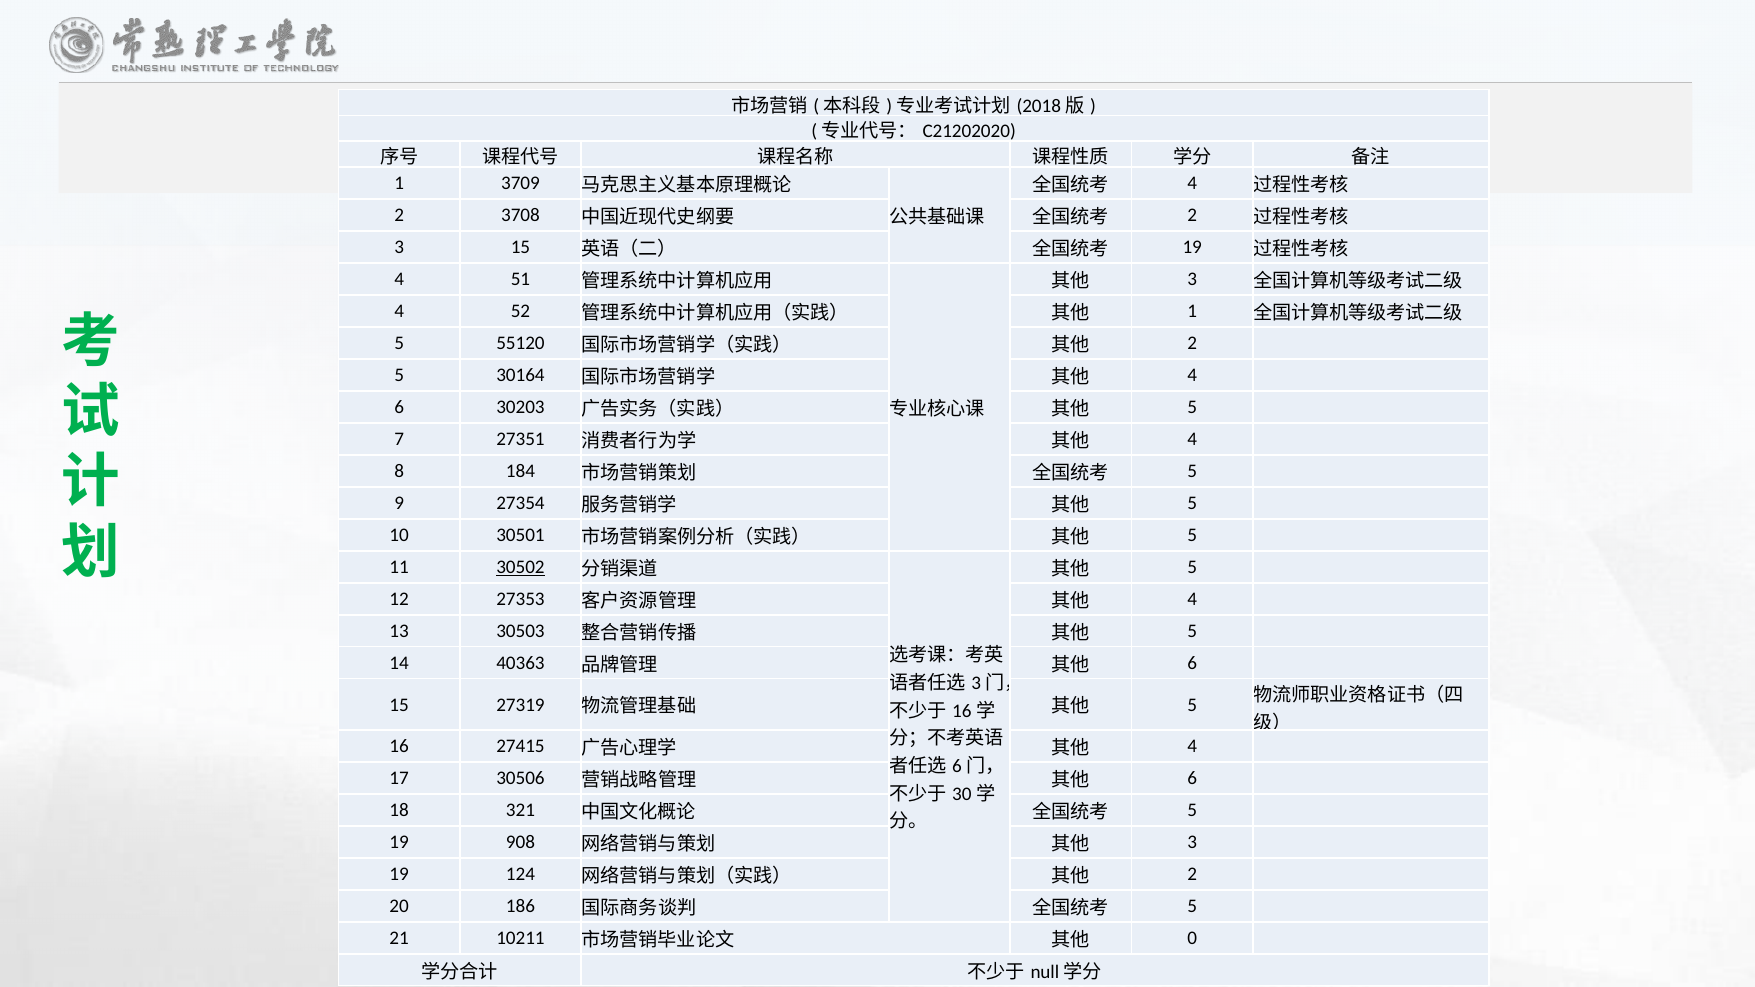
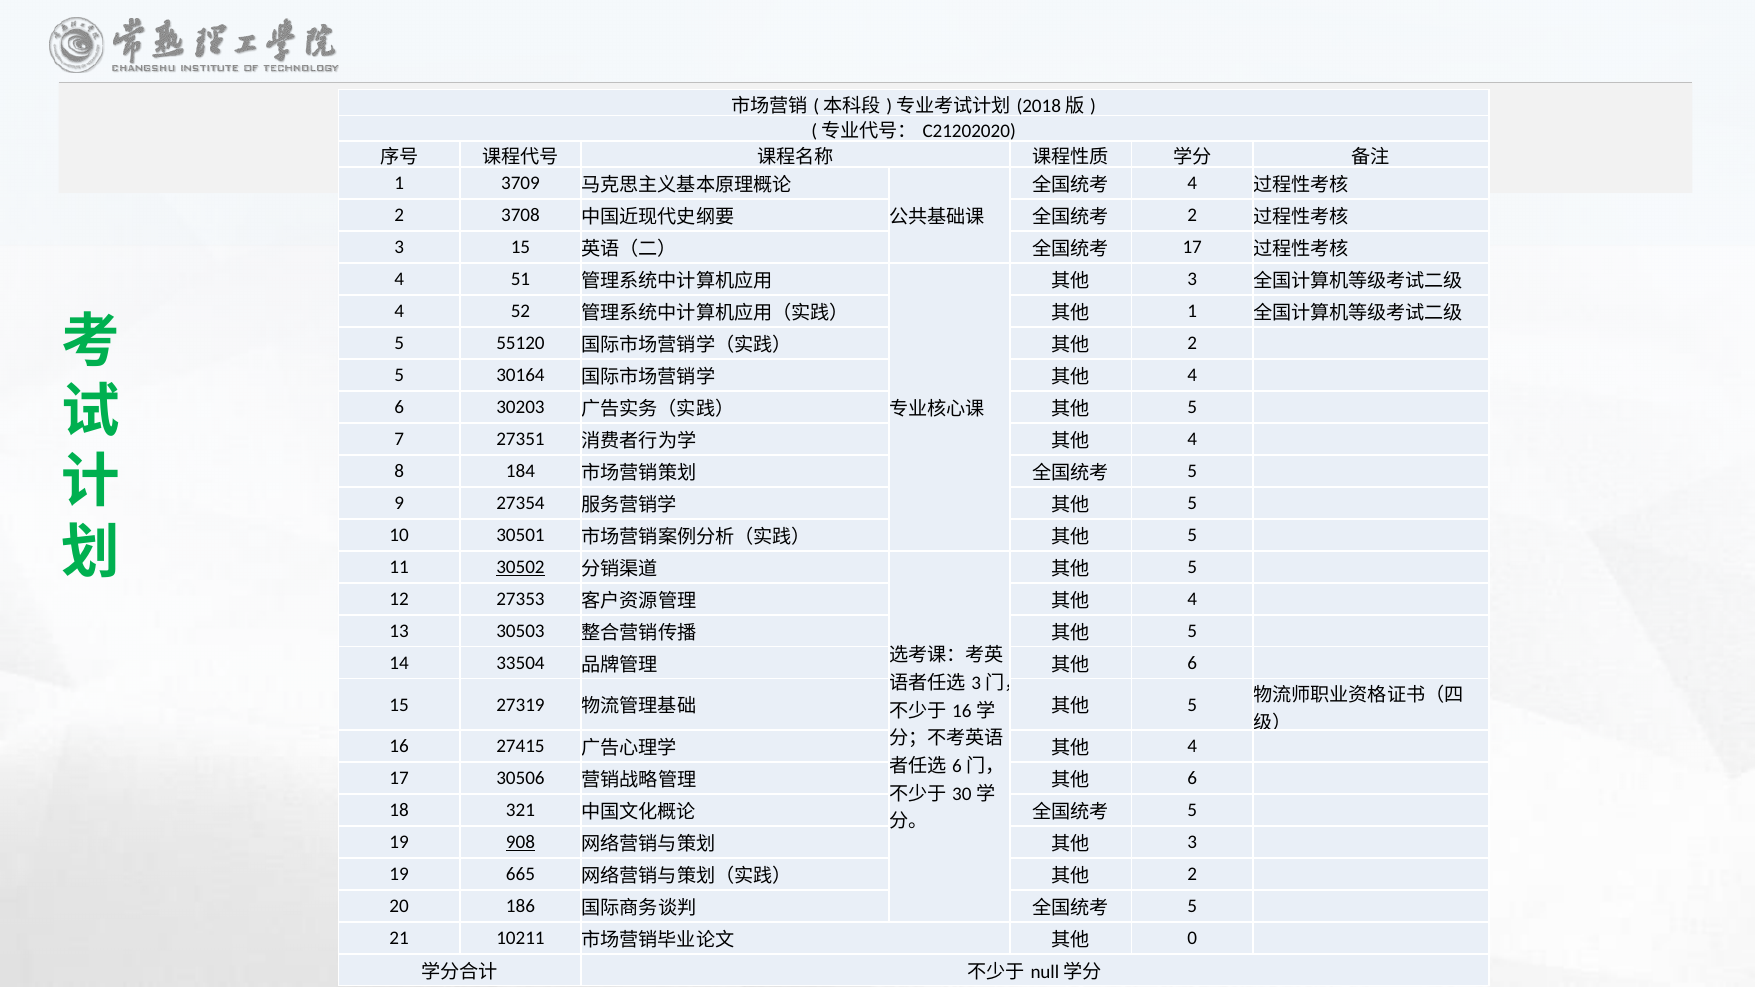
19: 19 -> 17 (1192, 248)
40363: 40363 -> 33504 (520, 663)
908 underline: none -> present (520, 842)
124: 124 -> 665 (520, 874)
